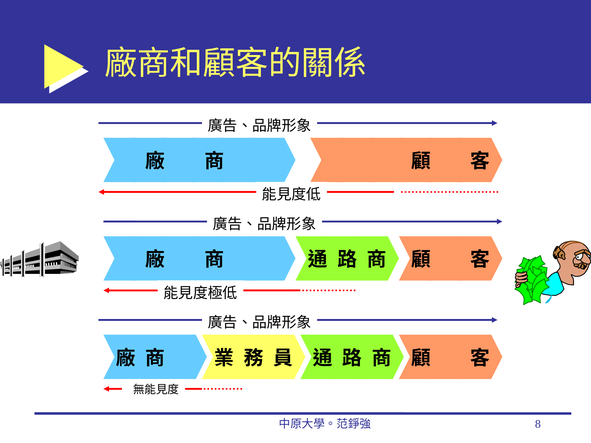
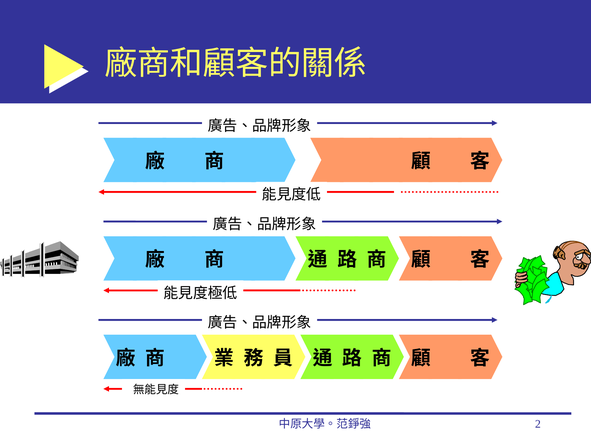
8: 8 -> 2 (538, 424)
